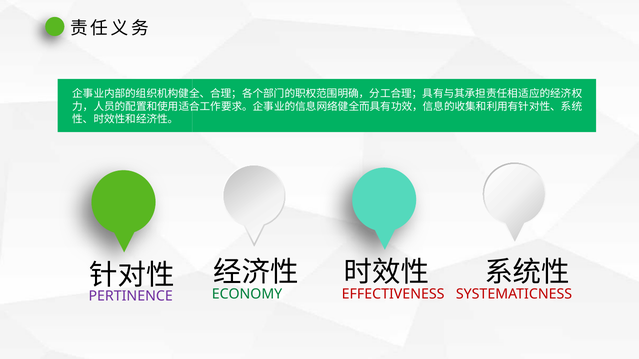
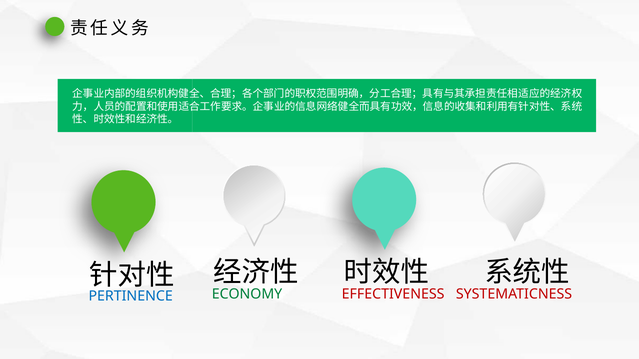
PERTINENCE colour: purple -> blue (131, 296)
